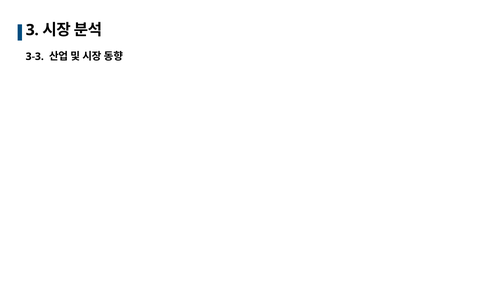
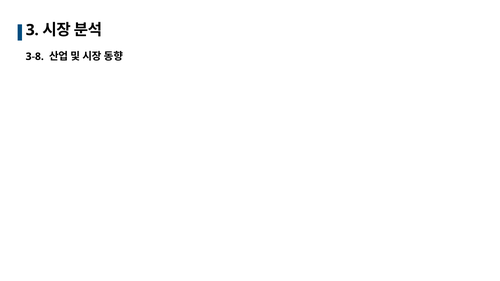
3-3: 3-3 -> 3-8 (35, 57)
